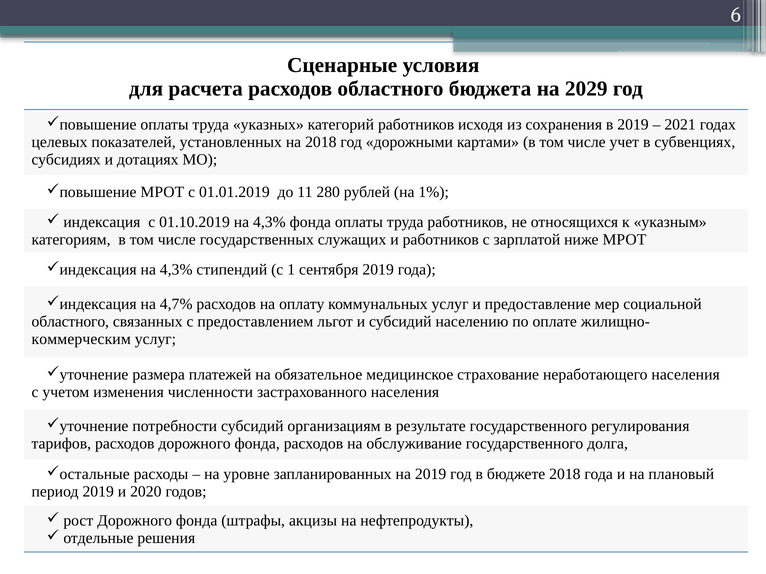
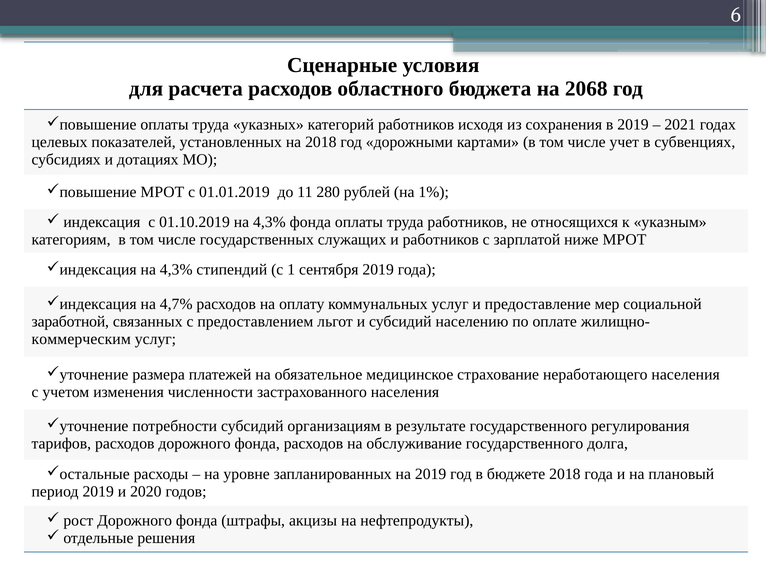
2029: 2029 -> 2068 (586, 89)
областного: областного -> заработной (70, 322)
